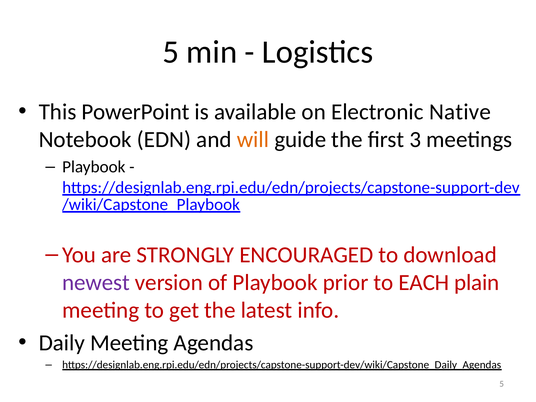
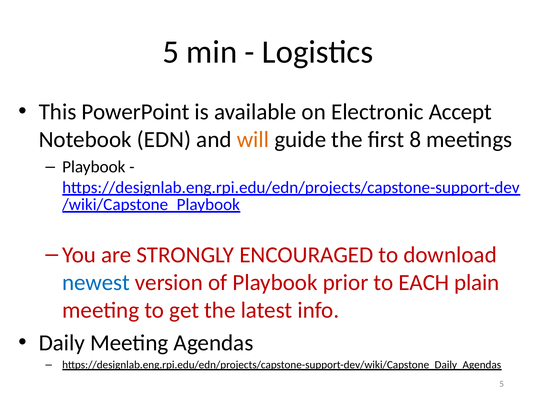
Native: Native -> Accept (460, 112)
3: 3 -> 8 (415, 140)
newest colour: purple -> blue (96, 283)
